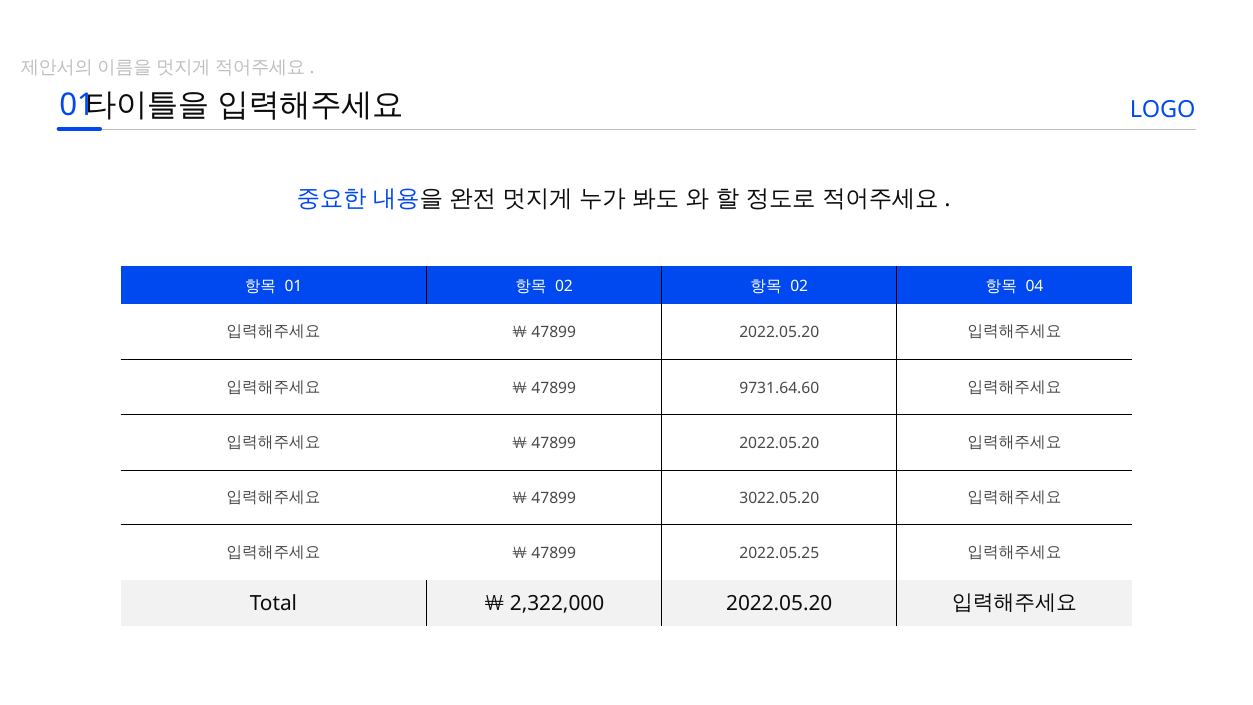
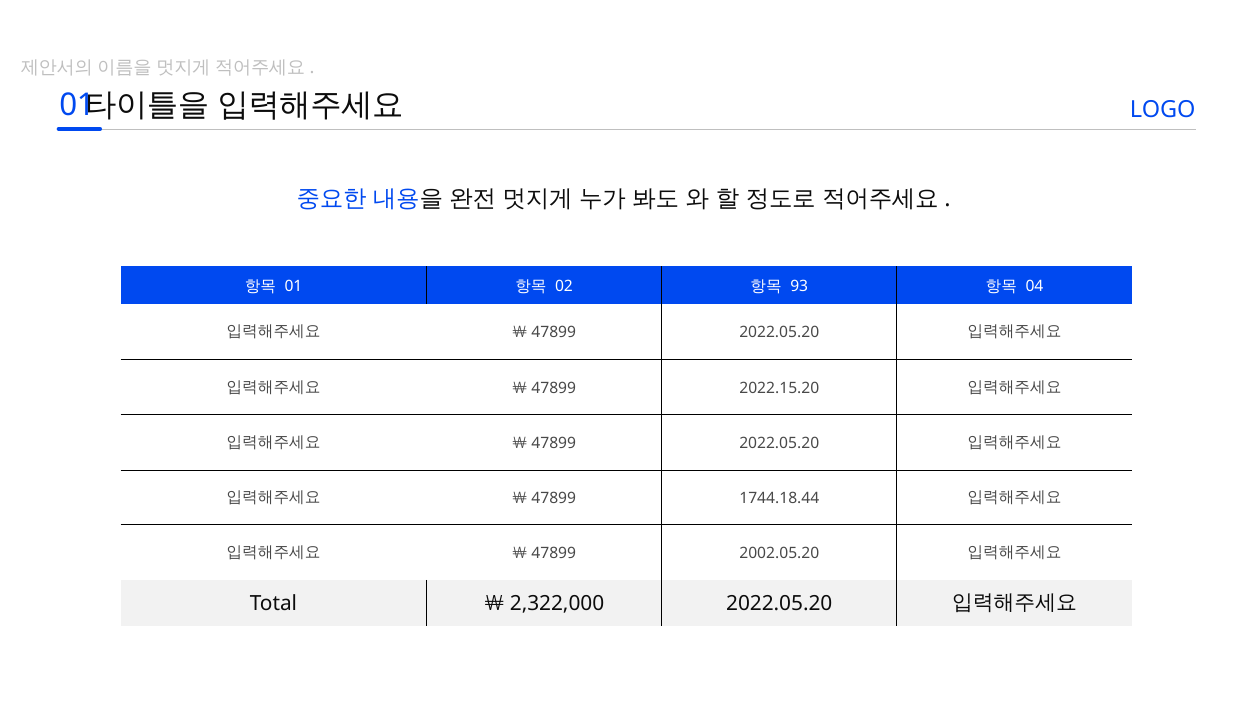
02: 02 -> 93 (799, 286)
9731.64.60: 9731.64.60 -> 2022.15.20 (779, 388)
3022.05.20: 3022.05.20 -> 1744.18.44 (779, 498)
2022.05.25: 2022.05.25 -> 2002.05.20 (779, 553)
